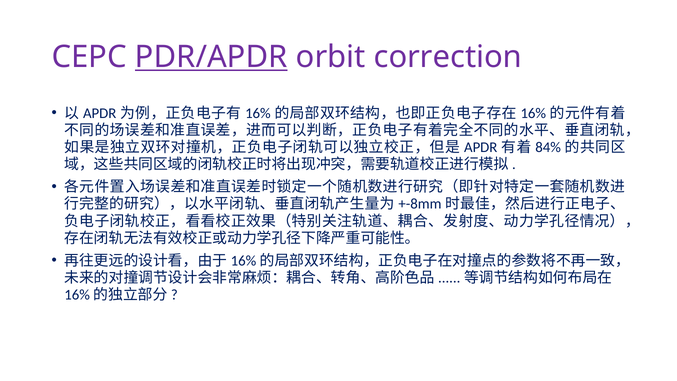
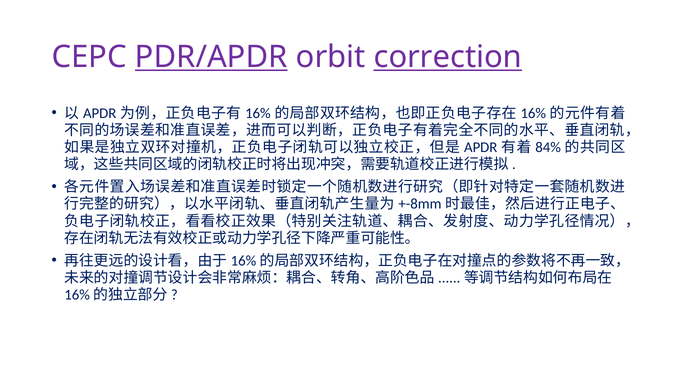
correction underline: none -> present (448, 57)
